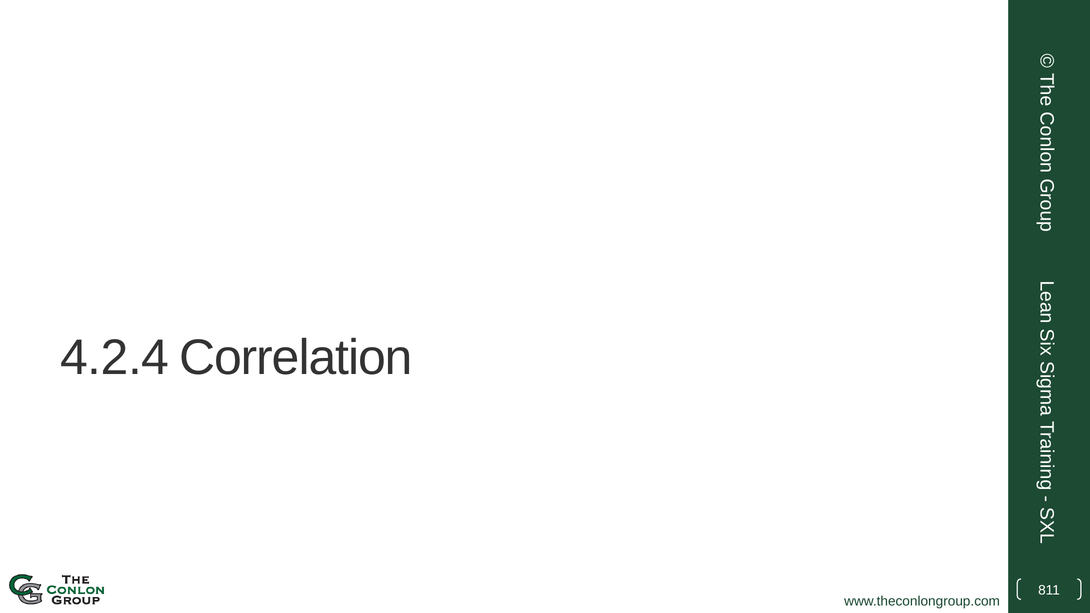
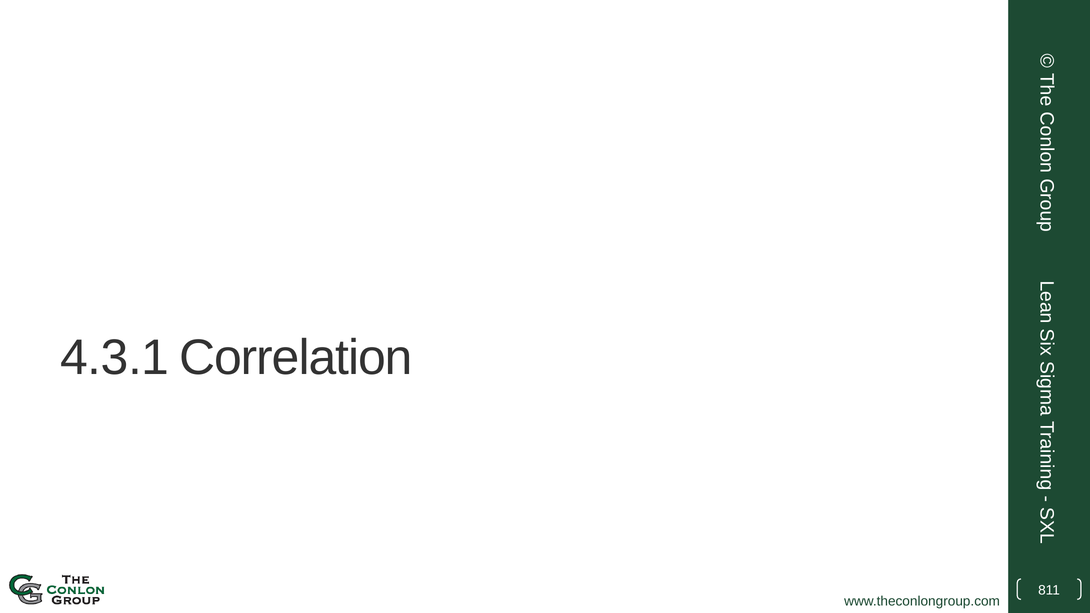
4.2.4: 4.2.4 -> 4.3.1 (115, 358)
